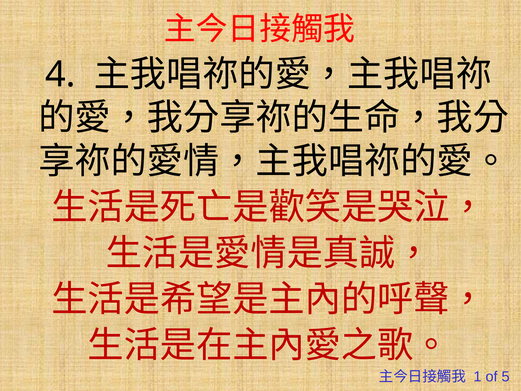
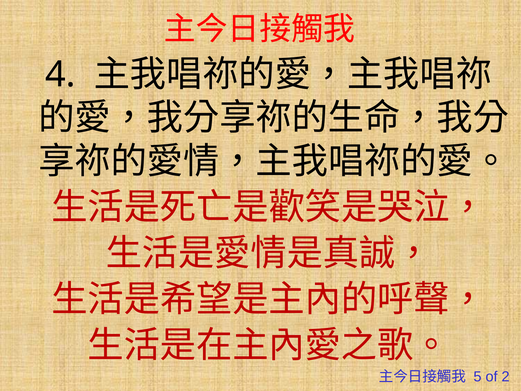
1: 1 -> 5 (477, 376)
5: 5 -> 2 (506, 376)
